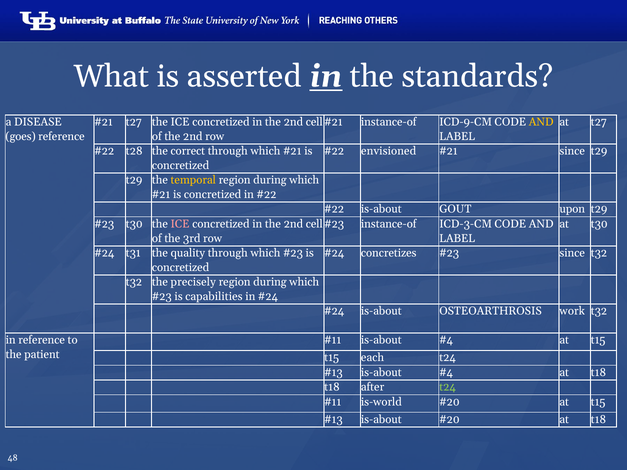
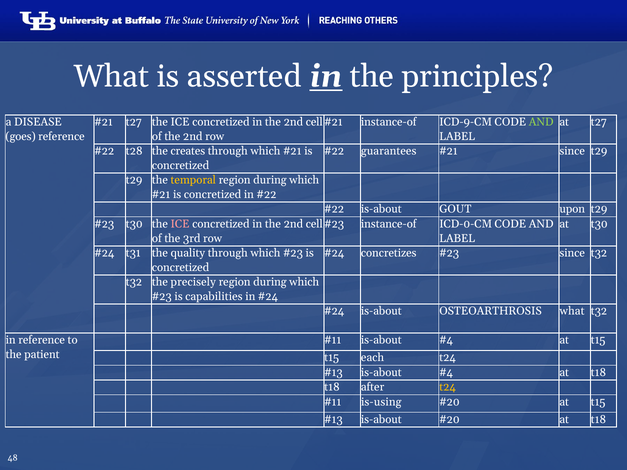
standards: standards -> principles (477, 76)
AND colour: yellow -> light green (541, 122)
correct: correct -> creates (188, 151)
envisioned: envisioned -> guarantees (389, 151)
ICD-3-CM: ICD-3-CM -> ICD-0-CM (466, 224)
OSTEOARTHROSIS work: work -> what (572, 311)
t24 colour: light green -> yellow (448, 387)
is-world: is-world -> is-using (381, 402)
